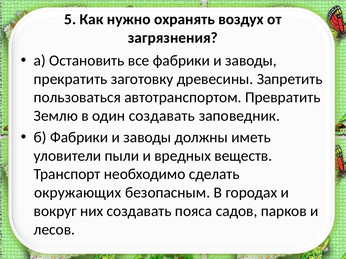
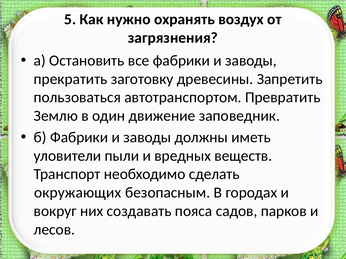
один создавать: создавать -> движение (162, 116)
